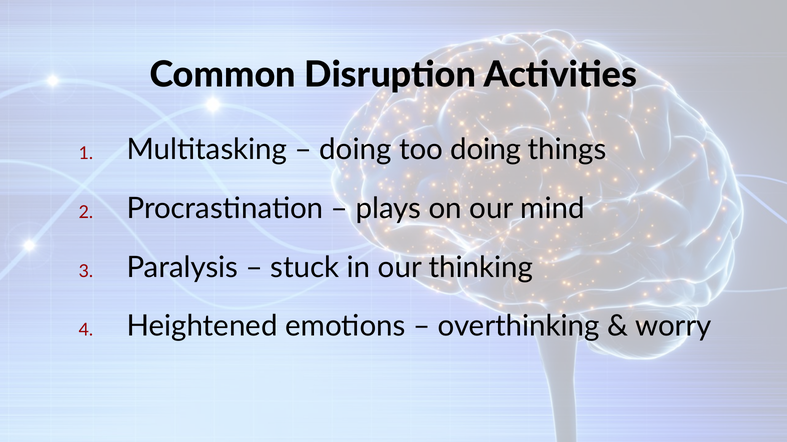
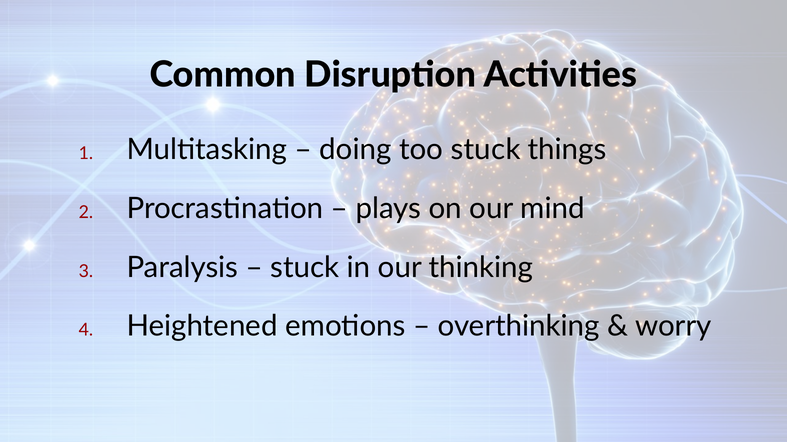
too doing: doing -> stuck (486, 150)
